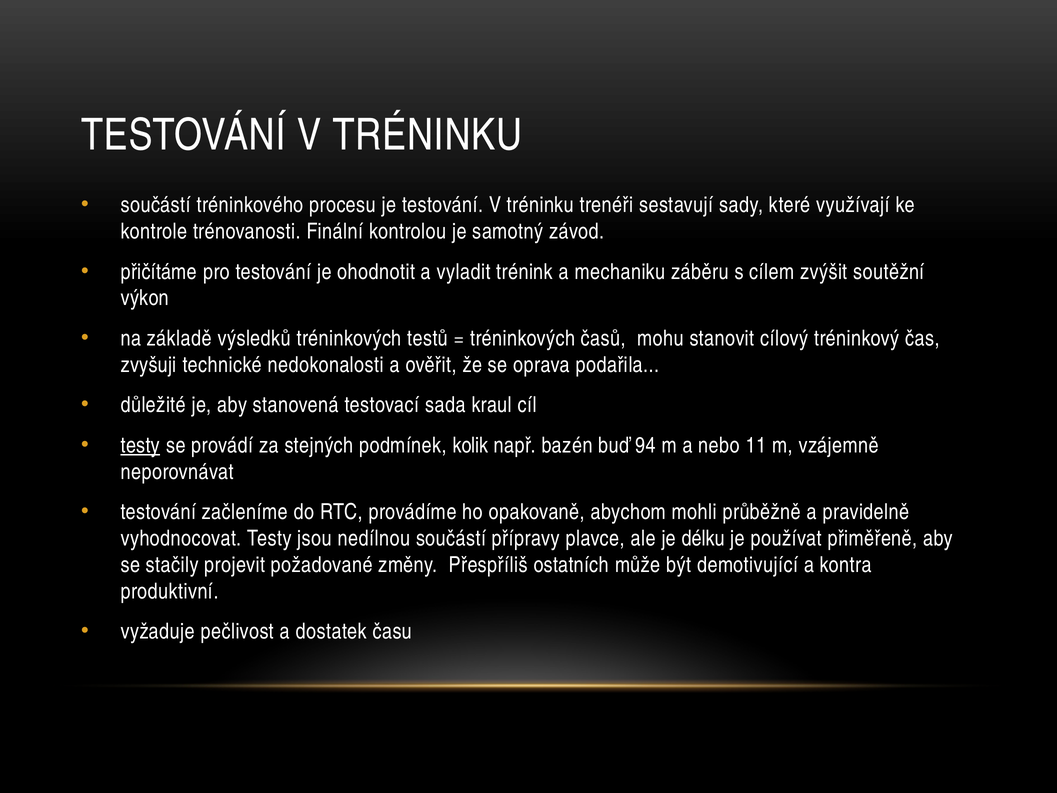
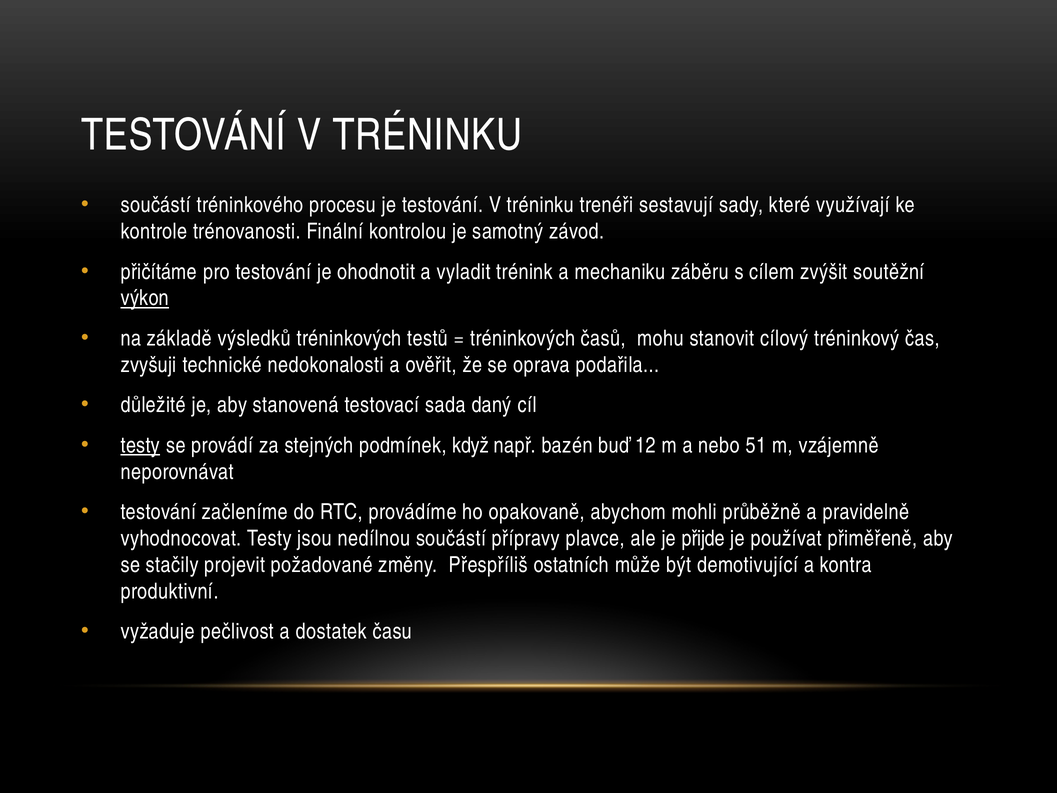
výkon underline: none -> present (145, 298)
kraul: kraul -> daný (492, 405)
kolik: kolik -> když (470, 445)
94: 94 -> 12 (645, 445)
11: 11 -> 51 (756, 445)
délku: délku -> přijde (703, 538)
